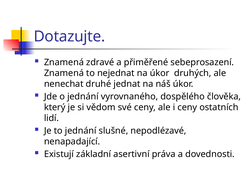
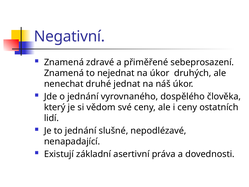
Dotazujte: Dotazujte -> Negativní (69, 36)
